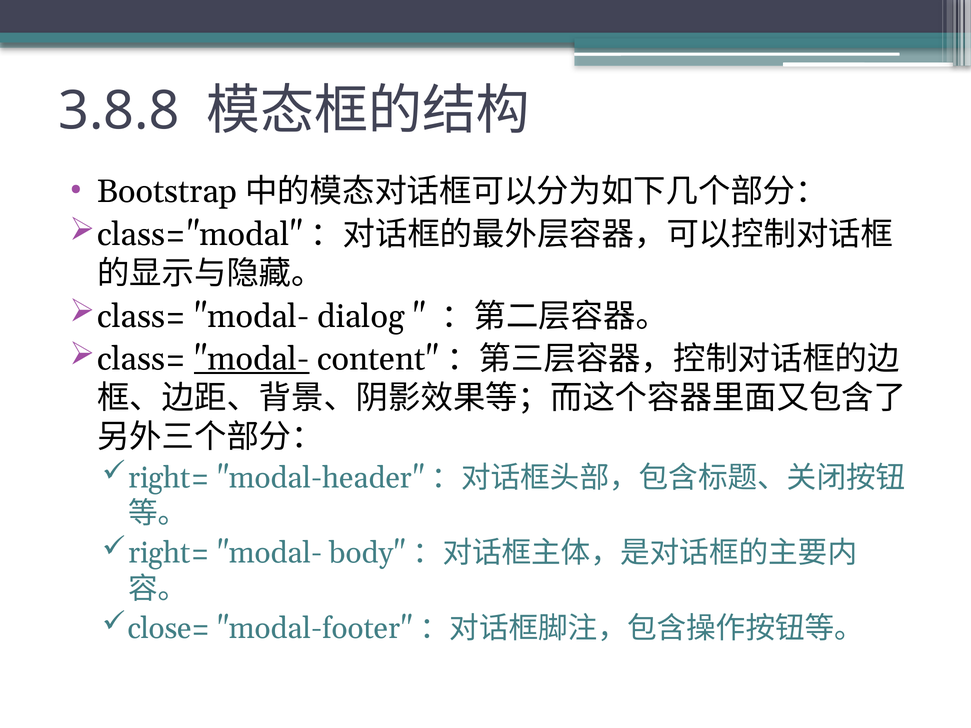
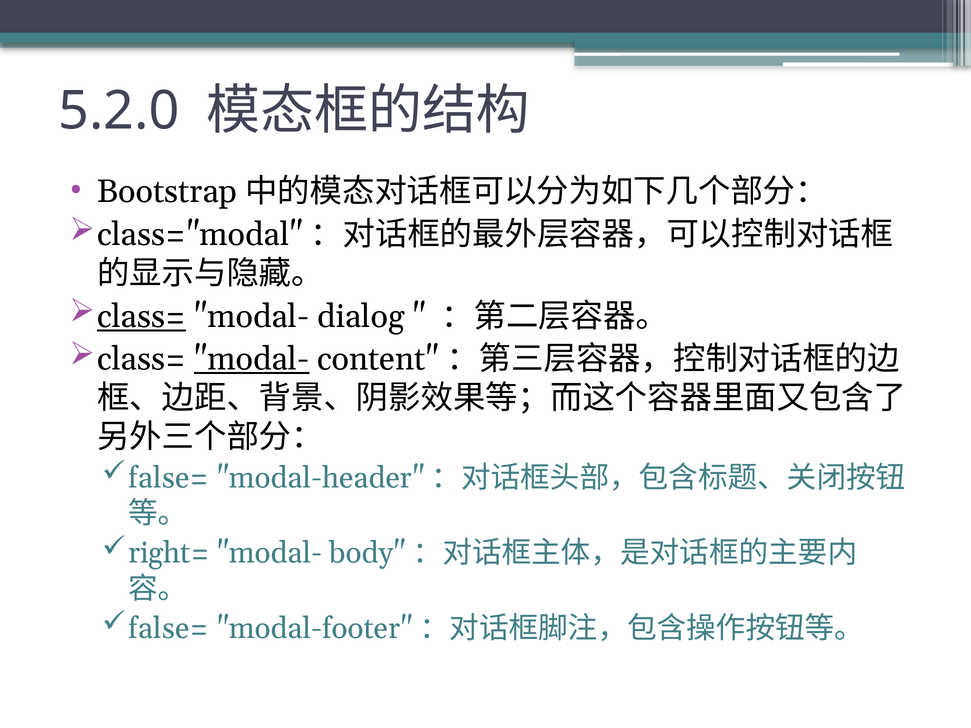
3.8.8: 3.8.8 -> 5.2.0 (119, 111)
class= underline: none -> present (142, 316)
right=: right= -> false= (169, 478)
close=: close= -> false= (169, 629)
